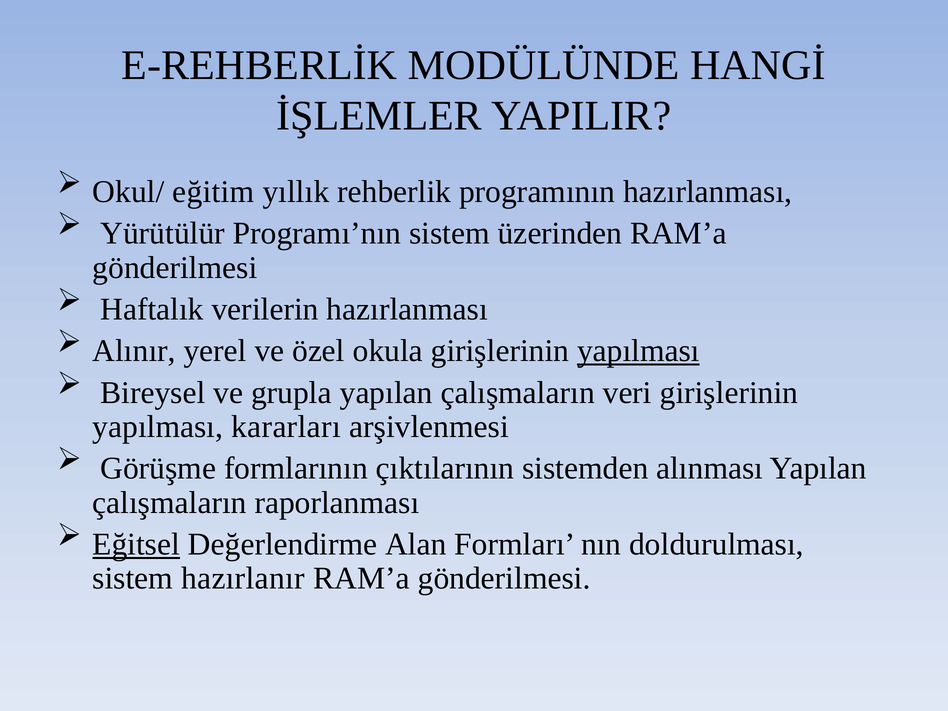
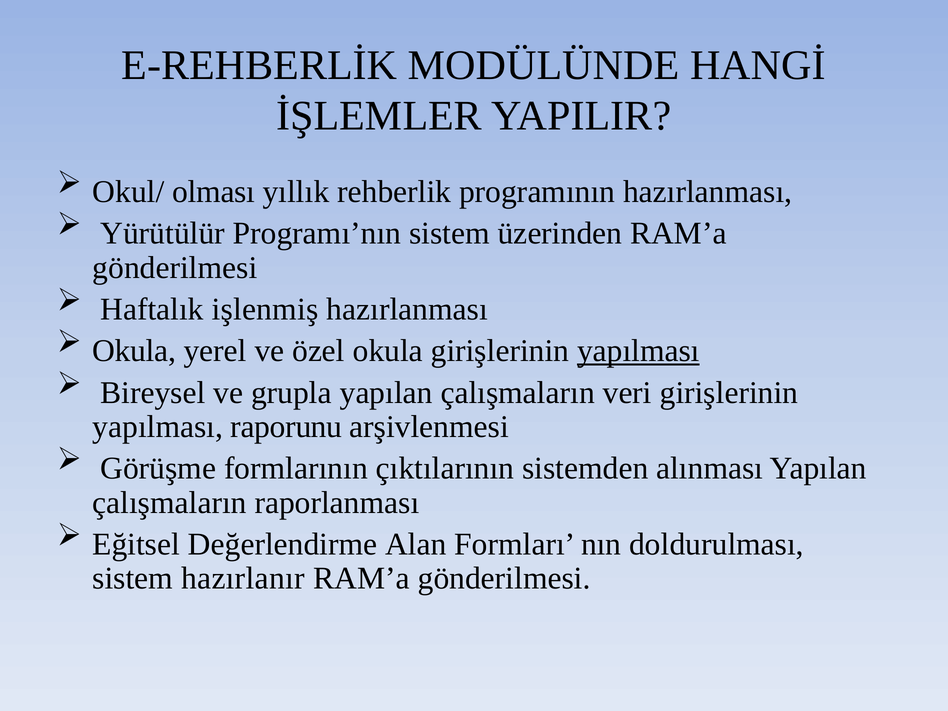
eğitim: eğitim -> olması (214, 192)
verilerin: verilerin -> işlenmiş (265, 309)
Alınır: Alınır -> Okula (134, 351)
kararları: kararları -> raporunu (286, 427)
Eğitsel underline: present -> none (136, 544)
